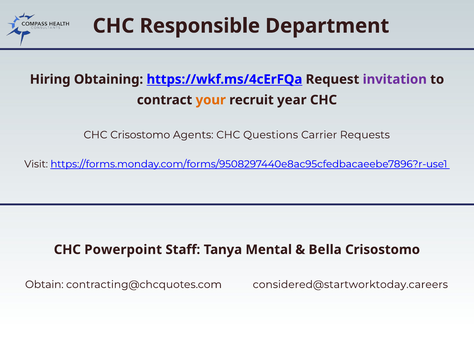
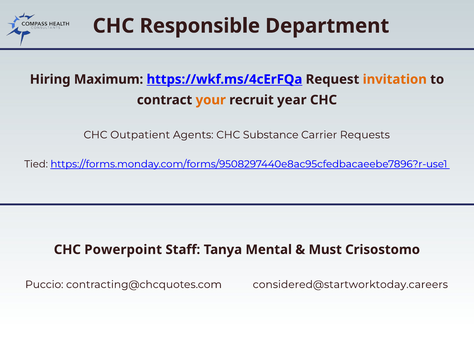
Obtaining: Obtaining -> Maximum (109, 79)
invitation colour: purple -> orange (395, 79)
CHC Crisostomo: Crisostomo -> Outpatient (140, 135)
Questions: Questions -> Substance (271, 135)
Visit: Visit -> Tied (36, 164)
Bella: Bella -> Must (325, 249)
Obtain: Obtain -> Puccio (44, 284)
